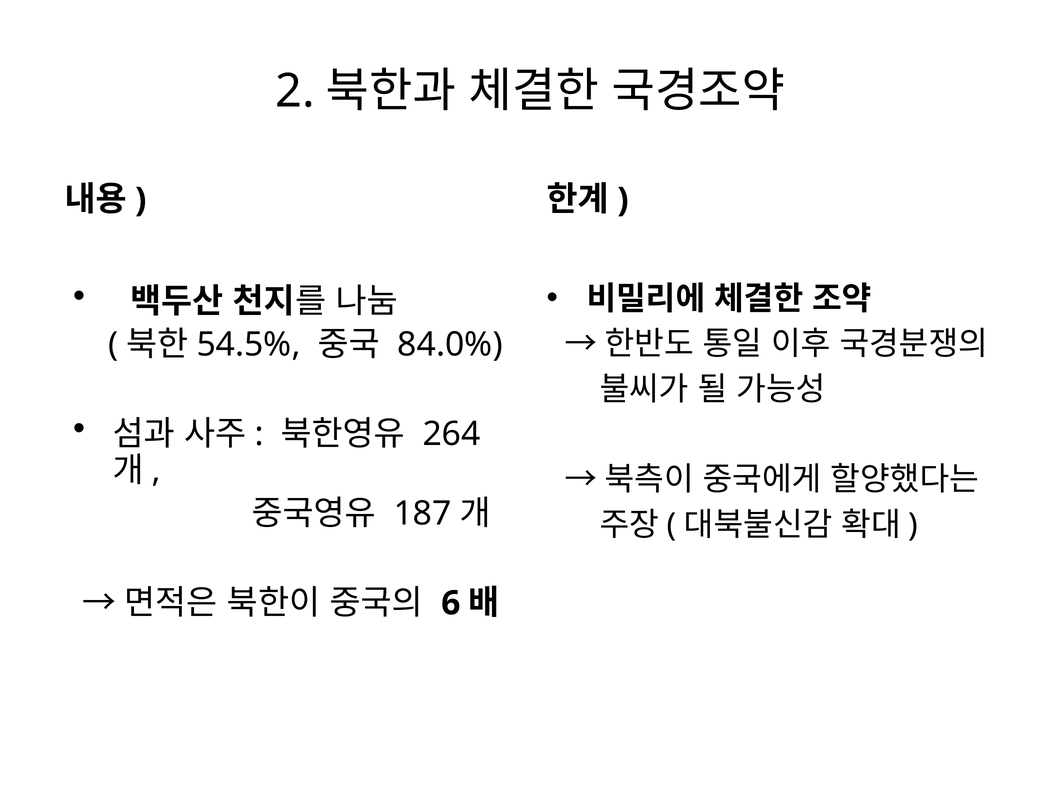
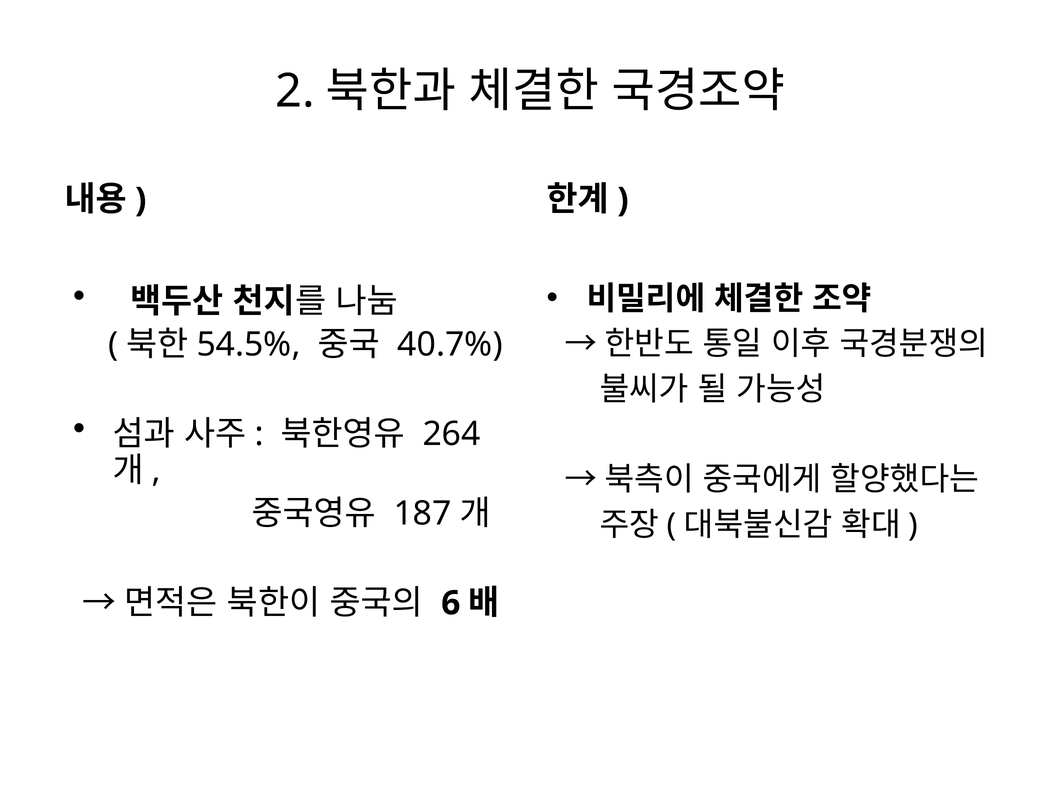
84.0%: 84.0% -> 40.7% (450, 344)
